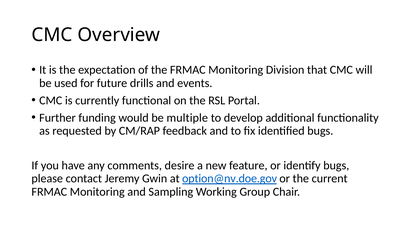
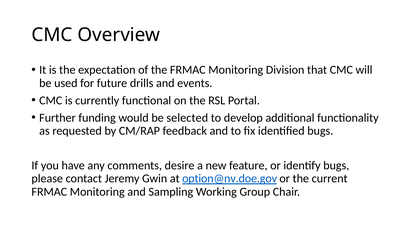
multiple: multiple -> selected (187, 117)
